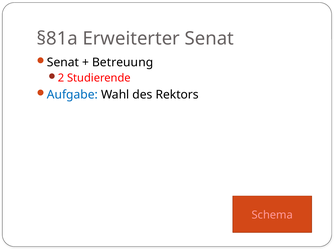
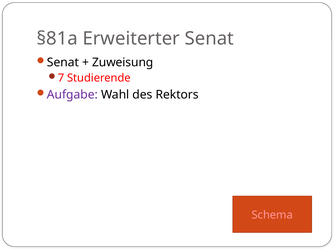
Betreuung: Betreuung -> Zuweisung (123, 63)
2: 2 -> 7 (61, 78)
Aufgabe colour: blue -> purple (72, 95)
